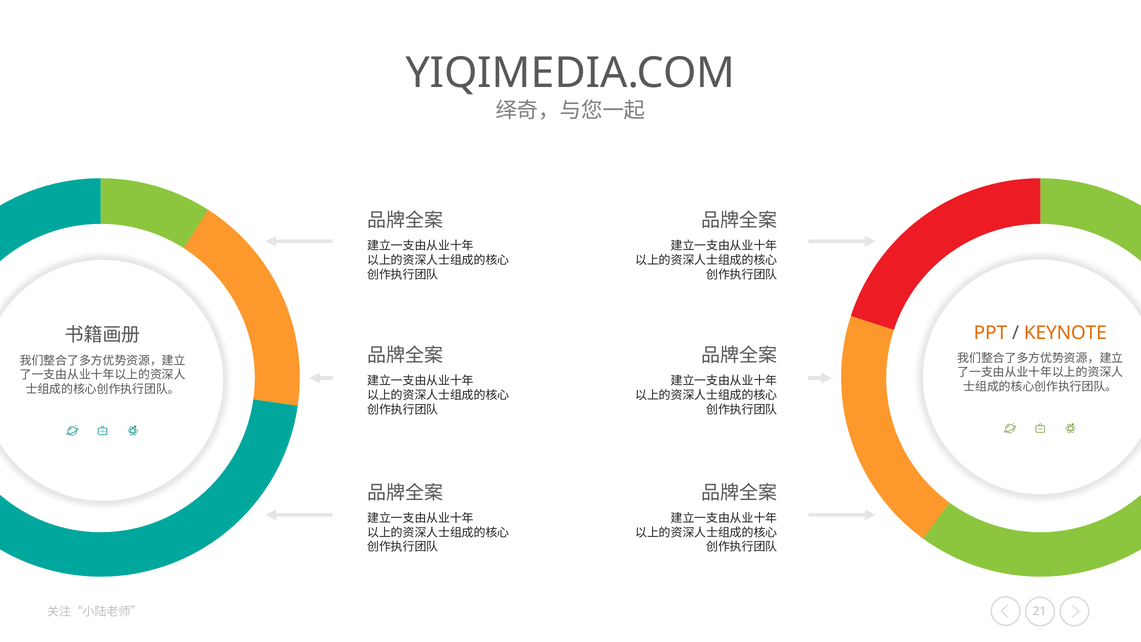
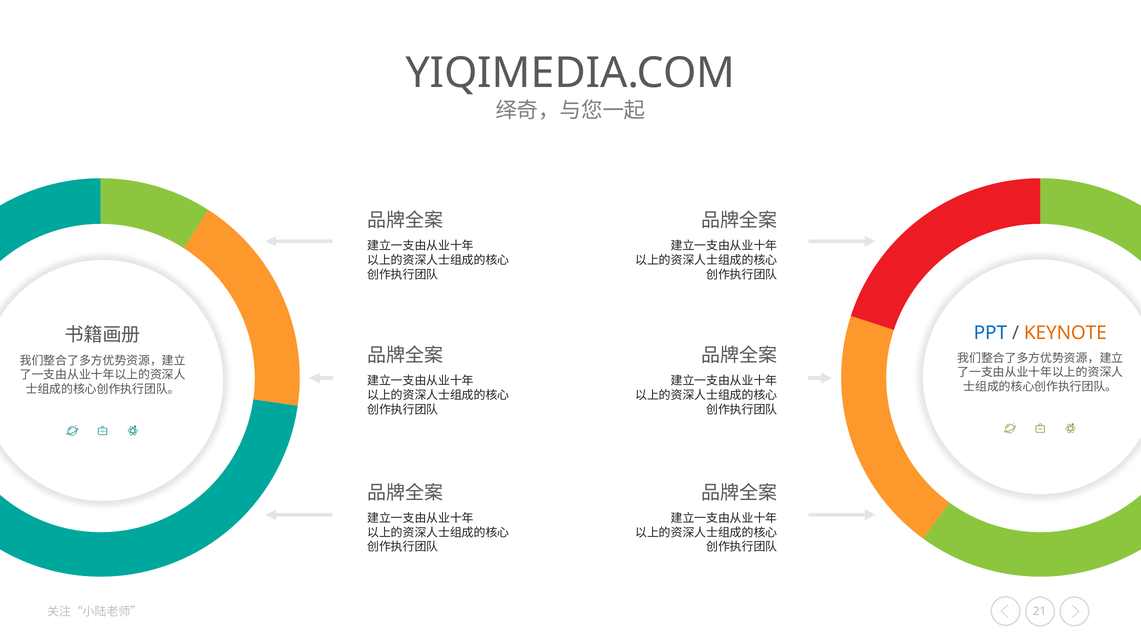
PPT colour: orange -> blue (990, 333)
